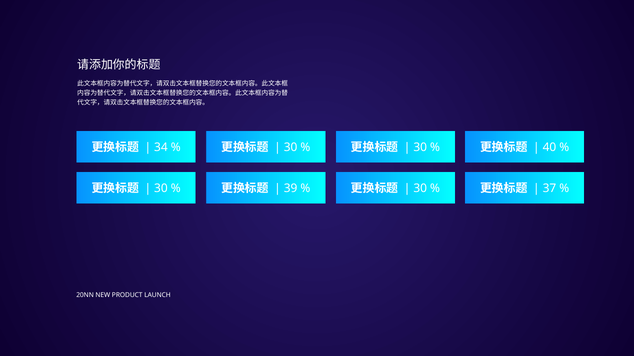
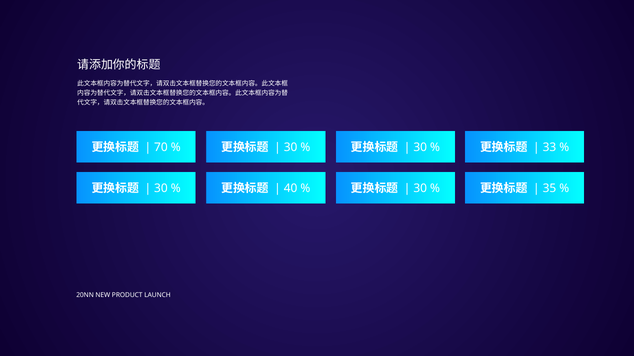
34: 34 -> 70 (161, 148)
40: 40 -> 33 (549, 148)
39: 39 -> 40 (291, 189)
37: 37 -> 35 (549, 189)
